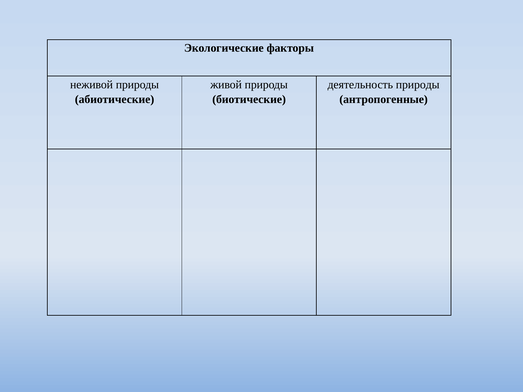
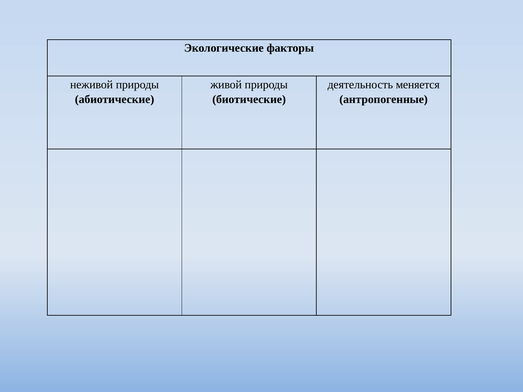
деятельность природы: природы -> меняется (418, 85)
